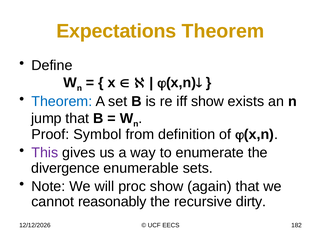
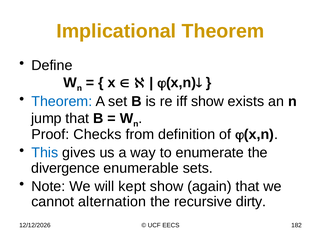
Expectations: Expectations -> Implicational (116, 31)
Symbol: Symbol -> Checks (97, 134)
This colour: purple -> blue (45, 152)
proc: proc -> kept (132, 186)
reasonably: reasonably -> alternation (112, 202)
